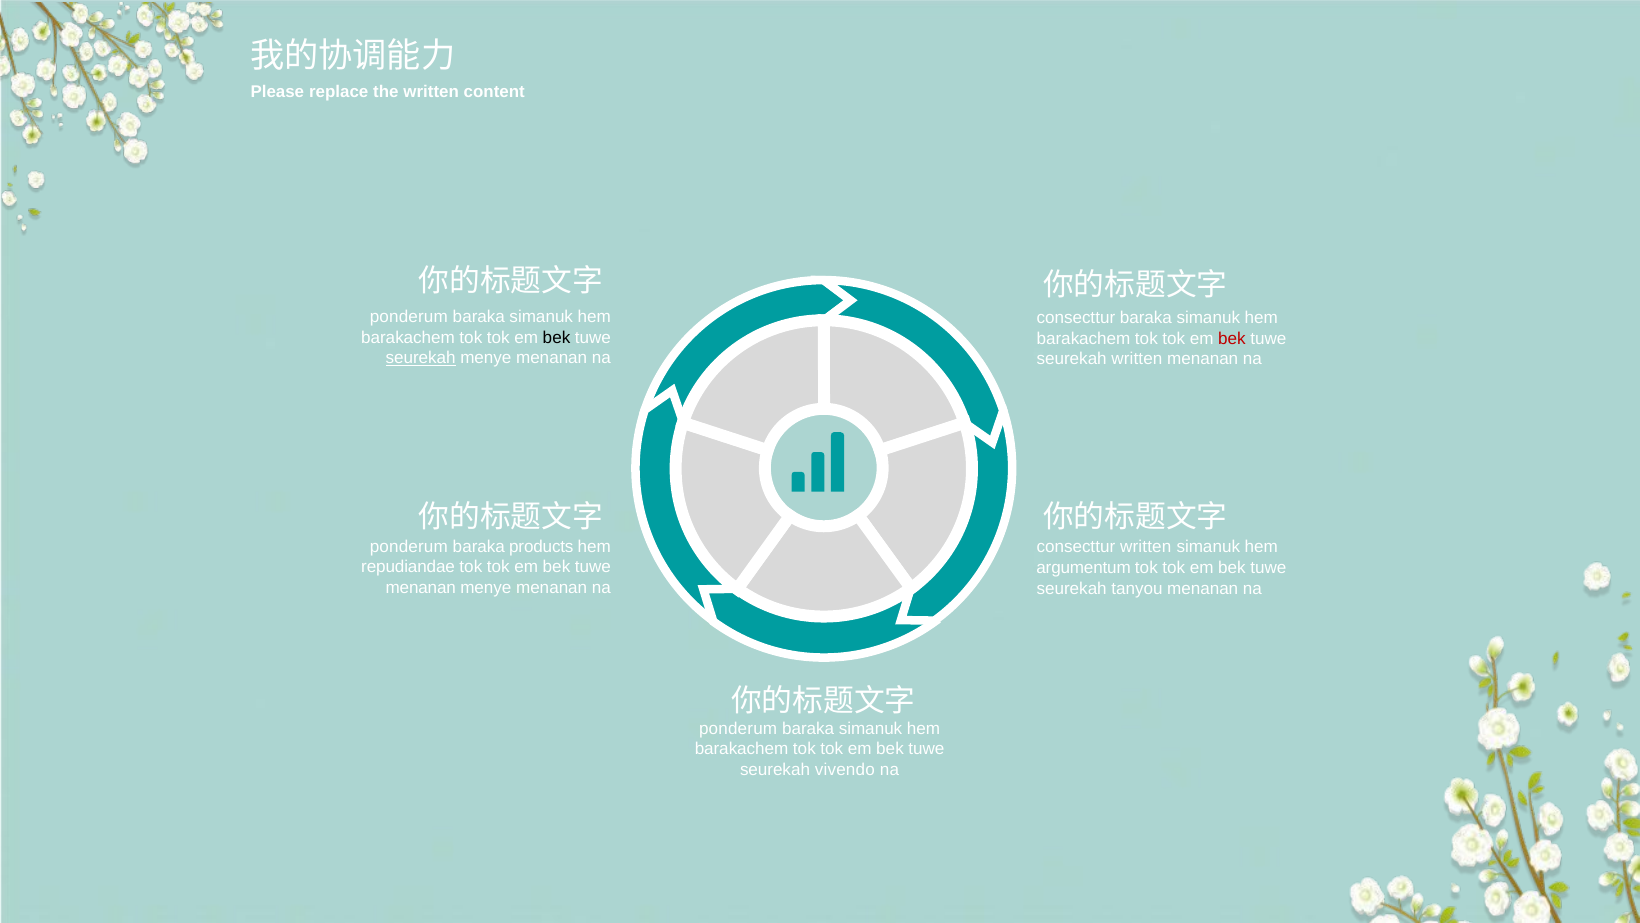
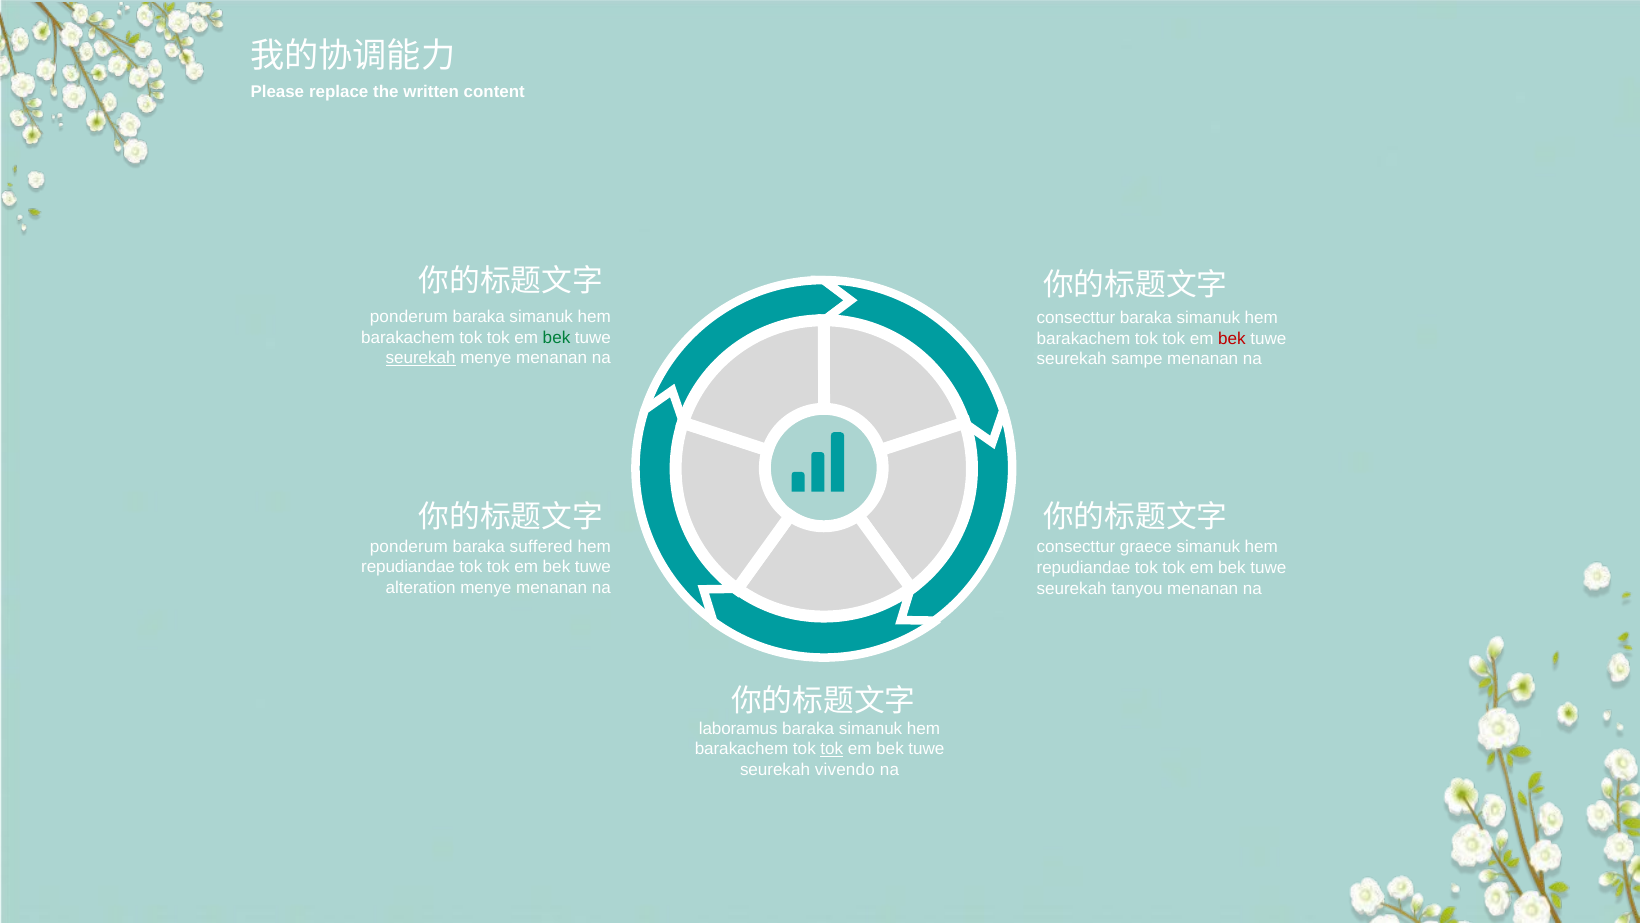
bek colour: black -> green (557, 337)
seurekah written: written -> sampe (1137, 359)
products: products -> suffered (541, 546)
consecttur written: written -> graece (1146, 547)
argumentum: argumentum -> repudiandae (1084, 568)
menanan: menanan -> alteration (421, 587)
ponderum: ponderum -> laboramus (738, 728)
tok underline: none -> present (832, 749)
